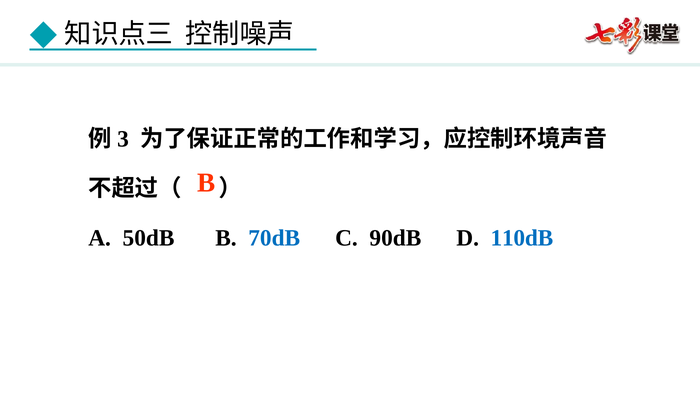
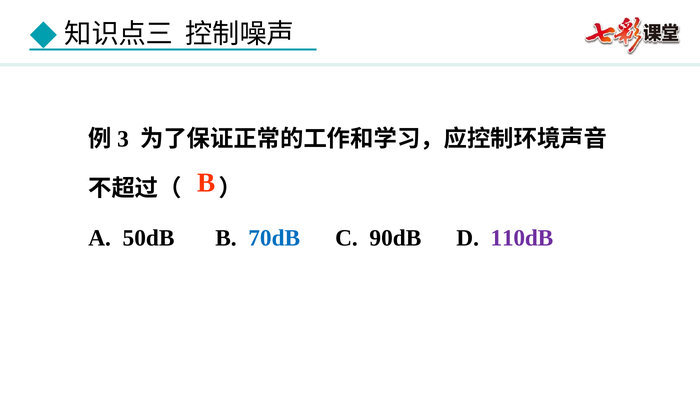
110dB colour: blue -> purple (522, 238)
